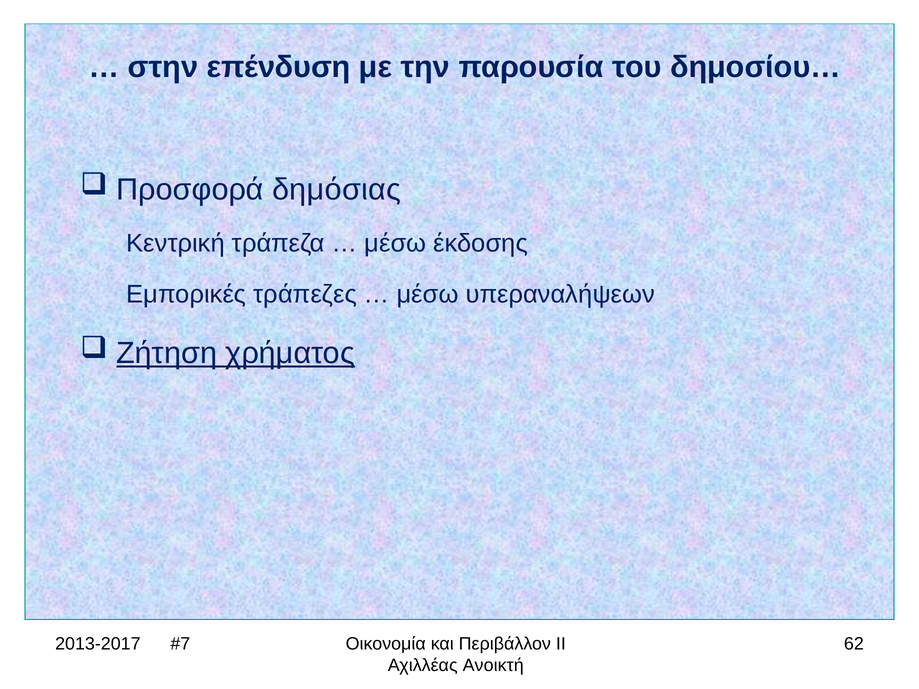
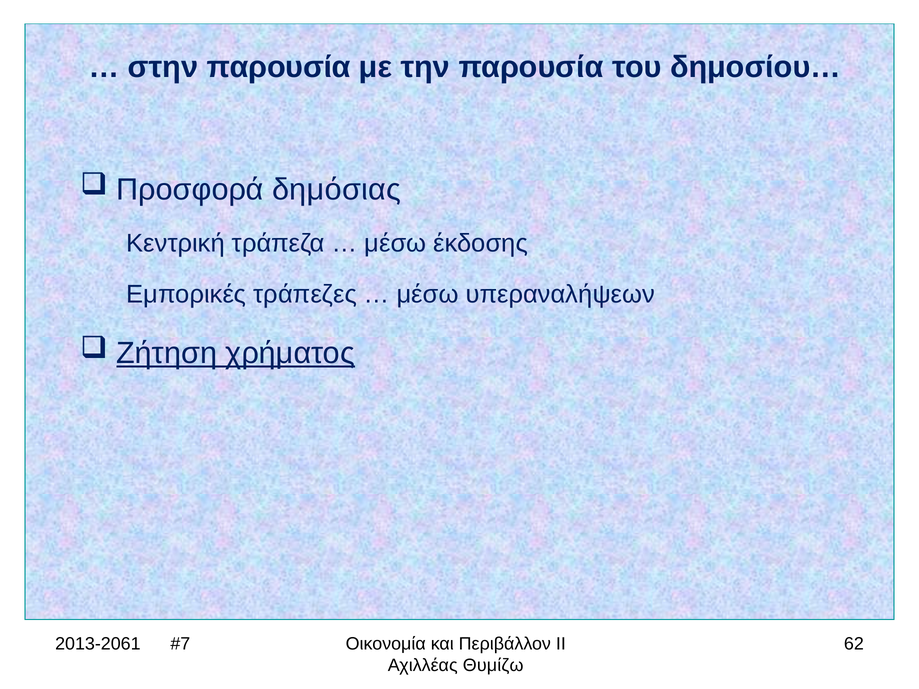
στην επένδυση: επένδυση -> παρουσία (279, 67)
2013-2017: 2013-2017 -> 2013-2061 (98, 644)
Ανοικτή: Ανοικτή -> Θυμίζω (493, 666)
